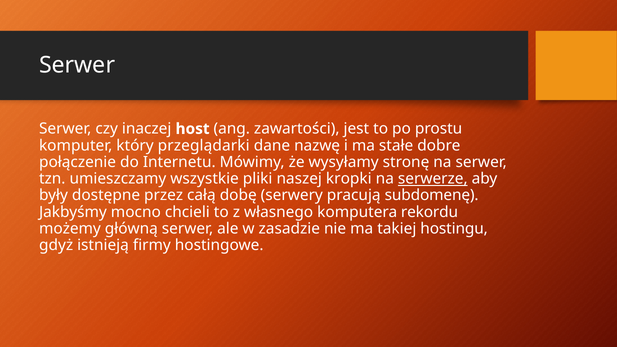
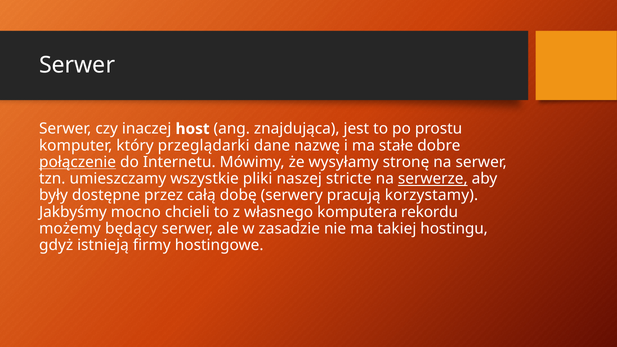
zawartości: zawartości -> znajdująca (297, 129)
połączenie underline: none -> present (78, 162)
kropki: kropki -> stricte (349, 179)
subdomenę: subdomenę -> korzystamy (431, 195)
główną: główną -> będący (131, 229)
